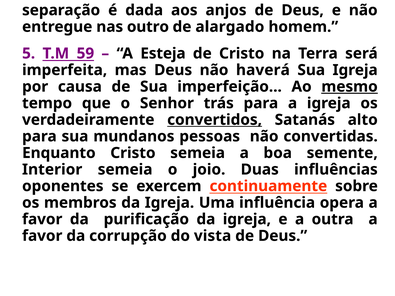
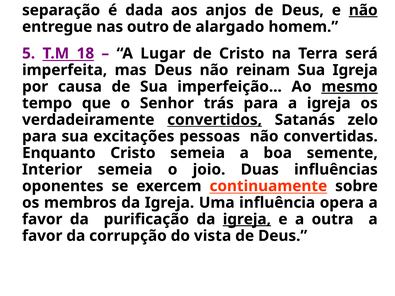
não underline: none -> present (363, 10)
59: 59 -> 18 (85, 53)
Esteja: Esteja -> Lugar (163, 53)
haverá: haverá -> reinam (263, 70)
alto: alto -> zelo (363, 120)
mundanos: mundanos -> excitações (134, 136)
igreja underline: none -> present (247, 219)
